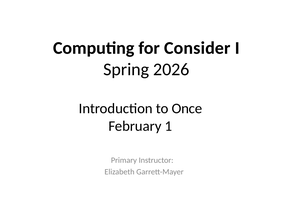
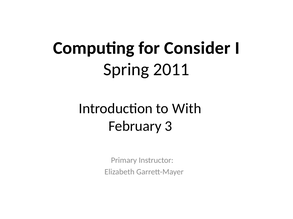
2026: 2026 -> 2011 (171, 70)
Once: Once -> With (187, 109)
1: 1 -> 3 (168, 126)
